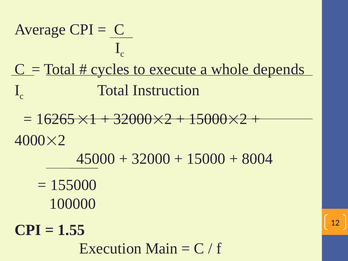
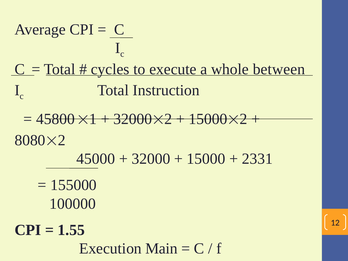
depends: depends -> between (279, 69)
16265: 16265 -> 45800 (55, 119)
4000: 4000 -> 8080 (30, 140)
8004: 8004 -> 2331 (257, 159)
